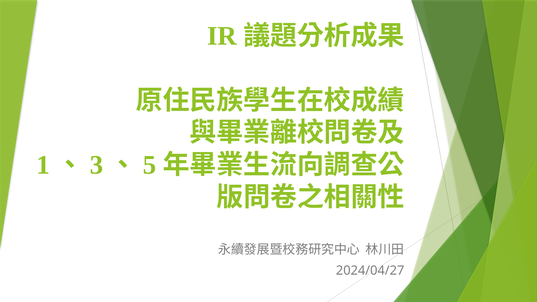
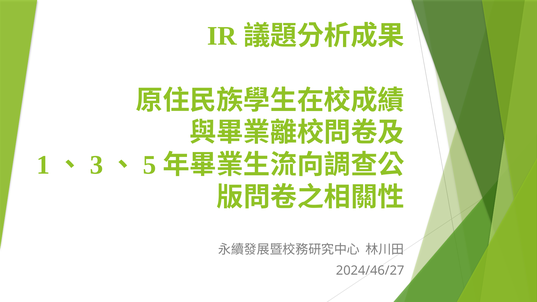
2024/04/27: 2024/04/27 -> 2024/46/27 (370, 271)
